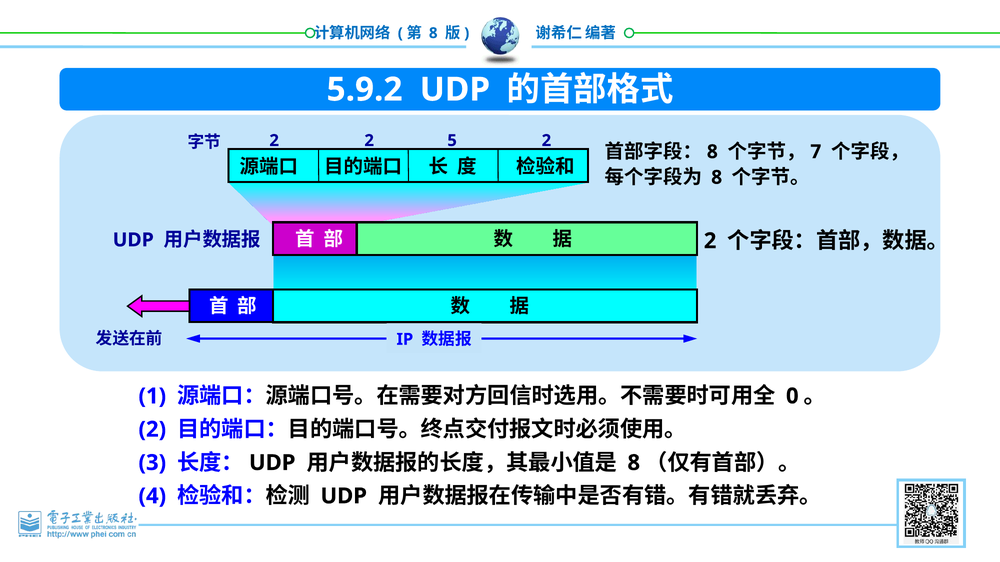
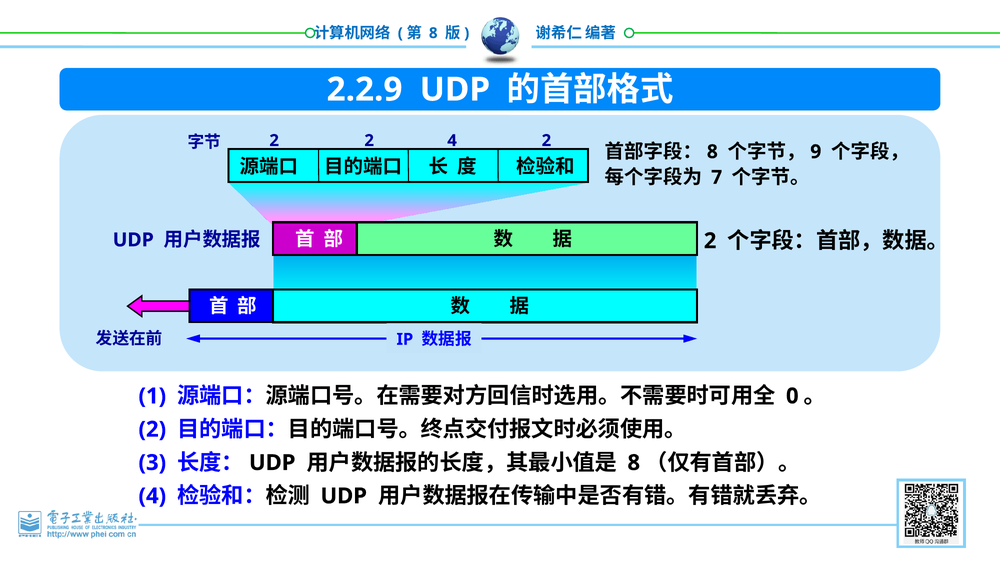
5.9.2: 5.9.2 -> 2.2.9 (365, 90)
2 5: 5 -> 4 (452, 141)
7: 7 -> 9 (816, 152)
8: 8 -> 7 (717, 178)
